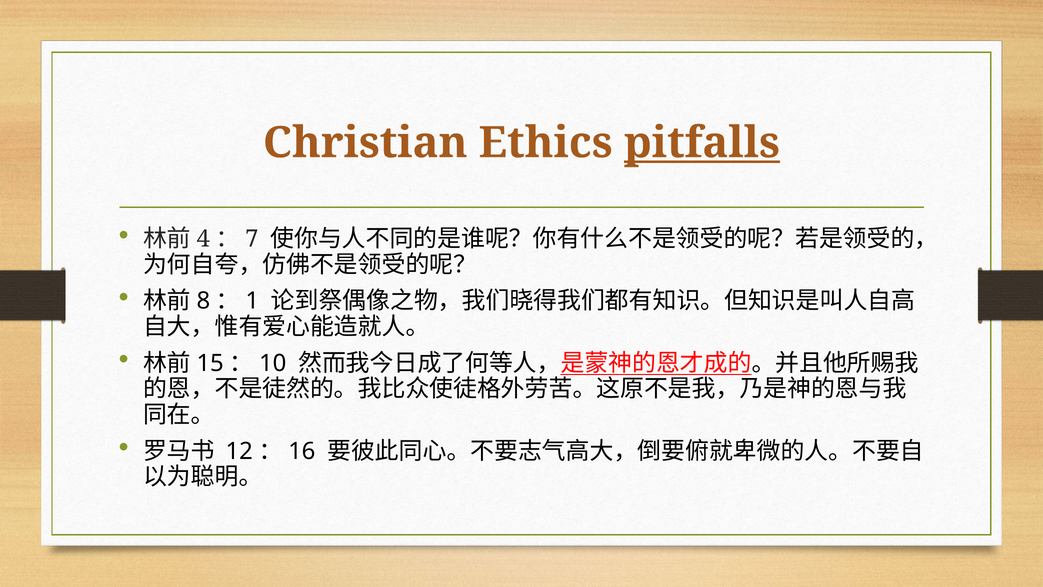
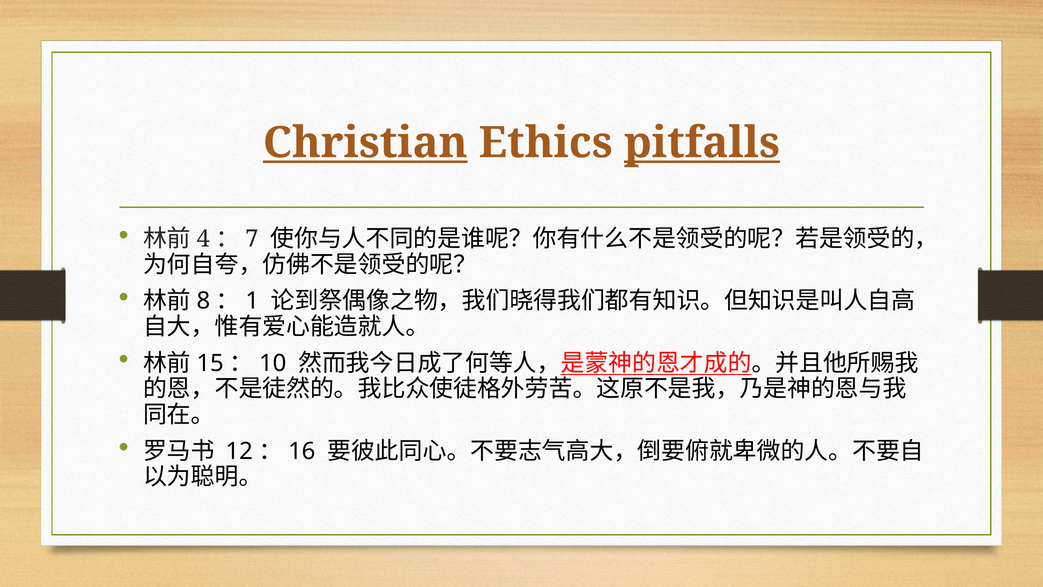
Christian underline: none -> present (365, 143)
